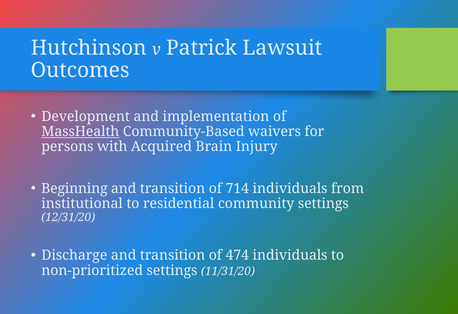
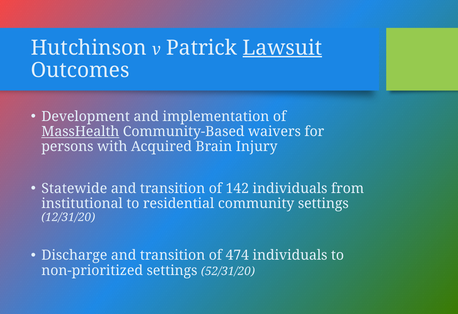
Lawsuit underline: none -> present (282, 48)
Beginning: Beginning -> Statewide (74, 188)
714: 714 -> 142 (237, 188)
11/31/20: 11/31/20 -> 52/31/20 (228, 271)
